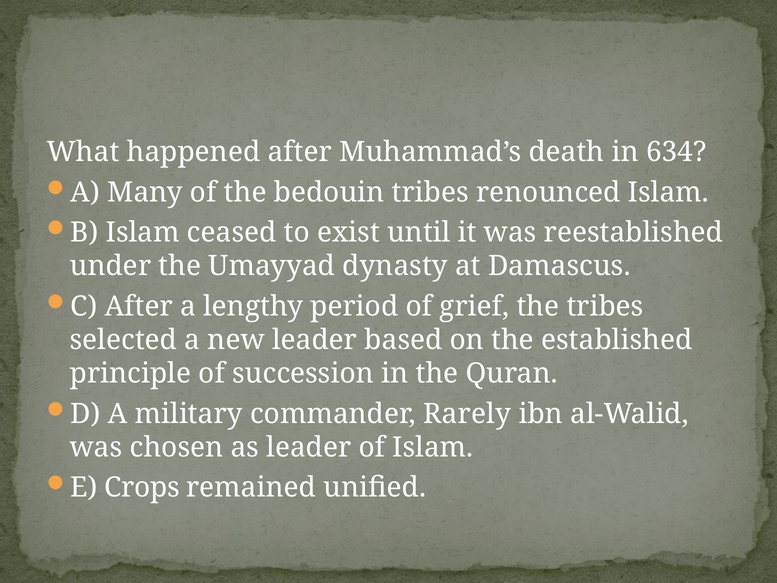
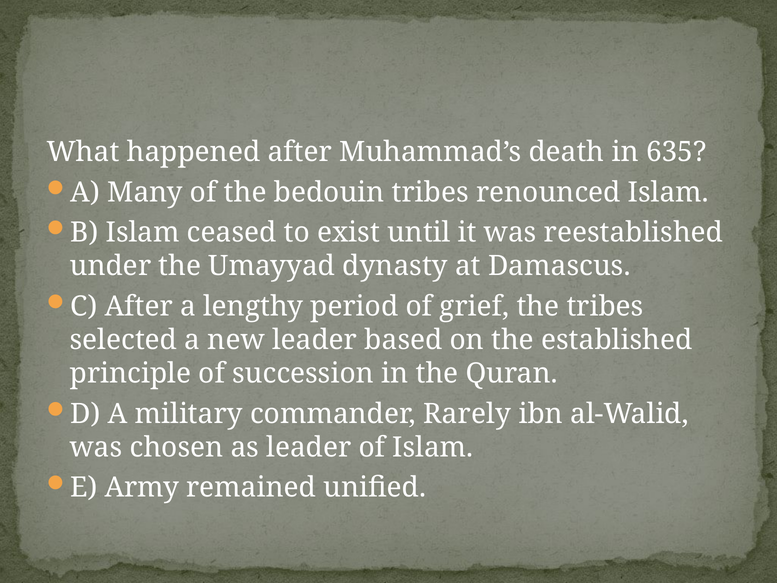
634: 634 -> 635 (676, 152)
Crops: Crops -> Army (142, 487)
